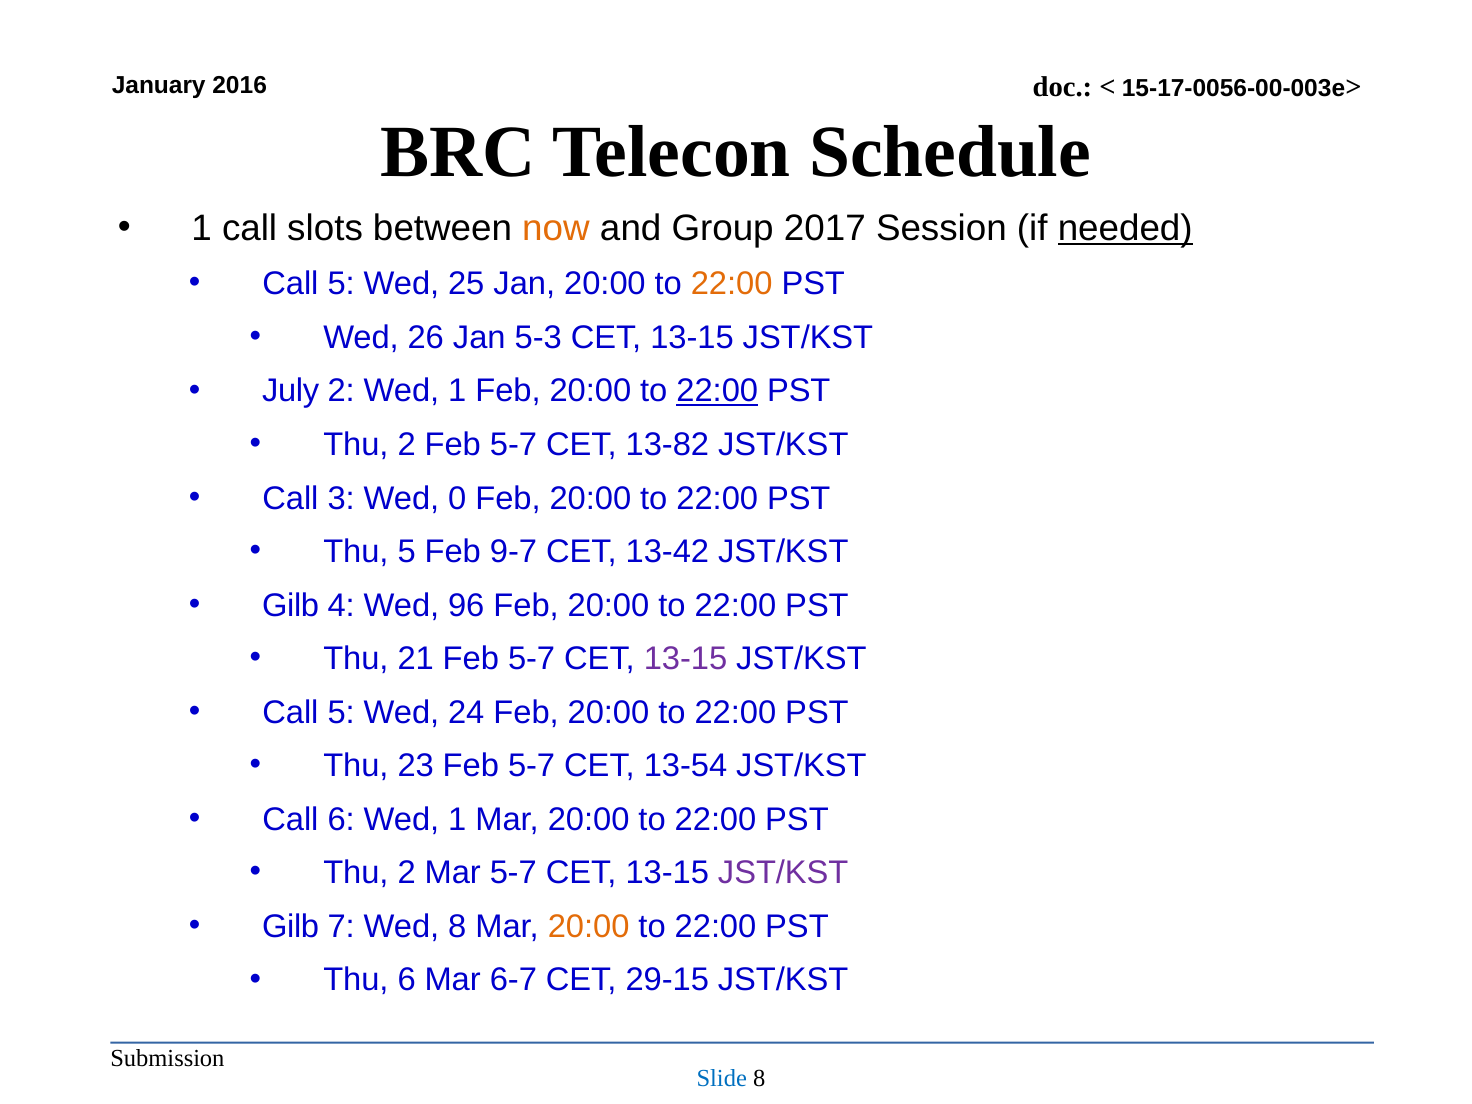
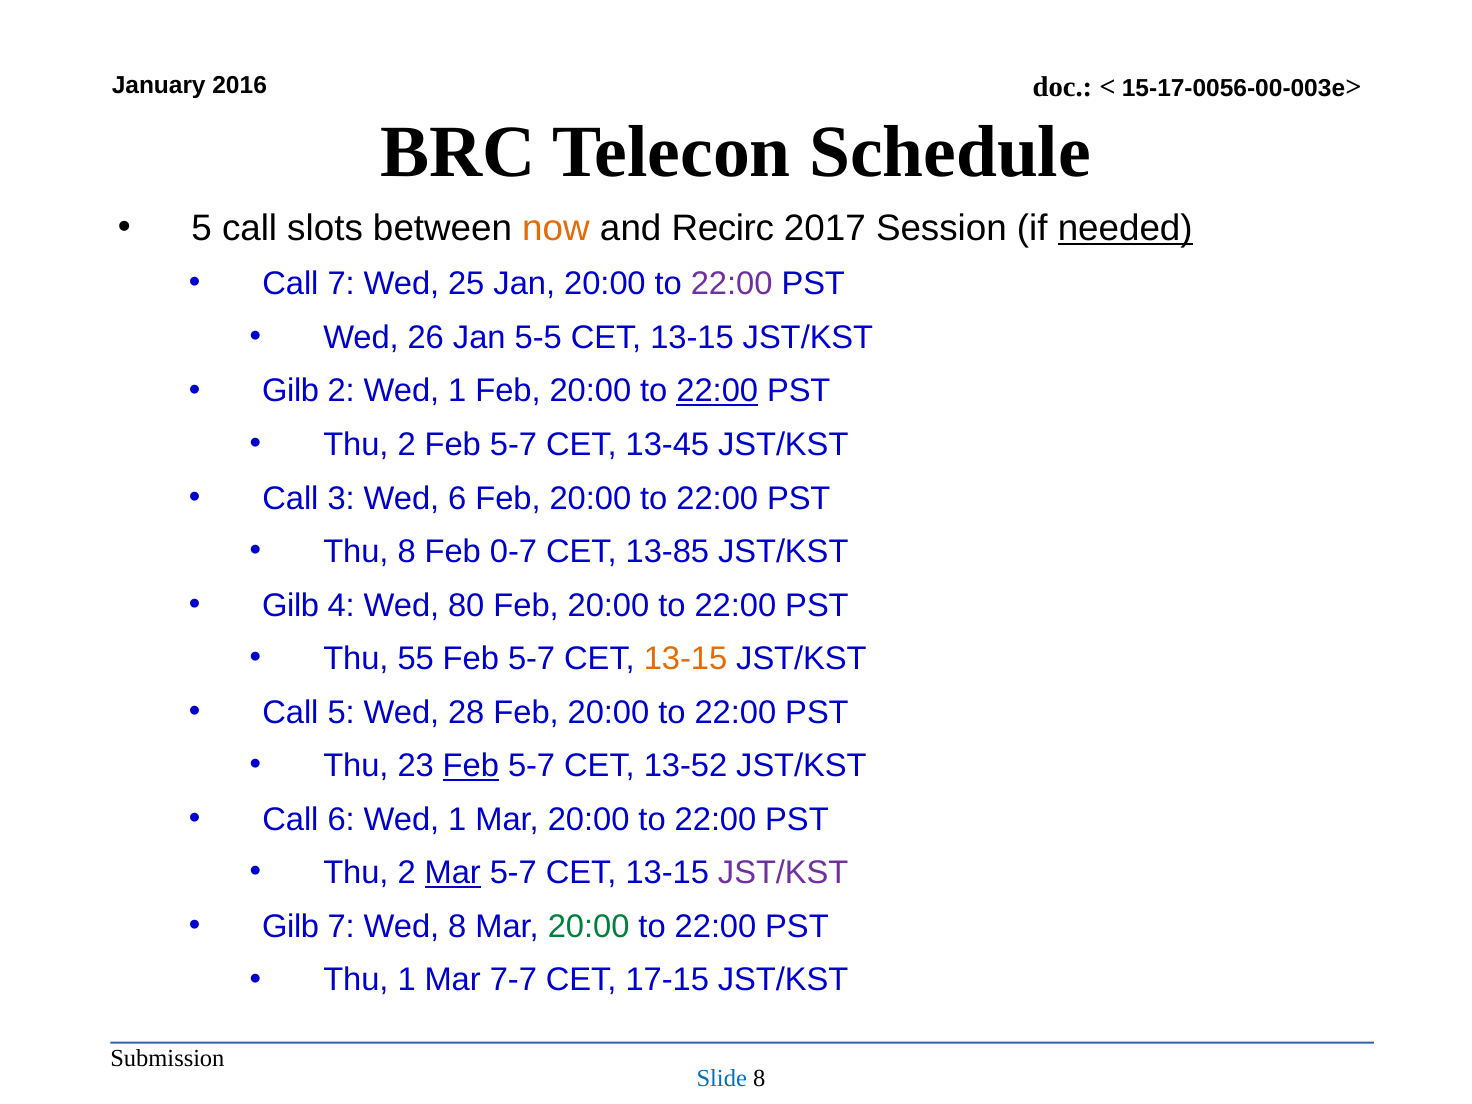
1: 1 -> 5 (202, 228)
Group: Group -> Recirc (723, 228)
5: 5 -> 7 (341, 284)
22:00 colour: orange -> purple (732, 284)
5-3: 5-3 -> 5-5 (538, 338)
July: July -> Gilb (291, 391)
13-82: 13-82 -> 13-45 (667, 445)
Wed 0: 0 -> 6 (457, 498)
Thu 5: 5 -> 8 (407, 552)
9-7: 9-7 -> 0-7 (513, 552)
13-42: 13-42 -> 13-85 (667, 552)
96: 96 -> 80 (466, 605)
21: 21 -> 55 (416, 659)
13-15 colour: purple -> orange (685, 659)
24: 24 -> 28 (466, 712)
Feb underline: none -> present (471, 766)
13-54: 13-54 -> 13-52 (685, 766)
Mar underline: none -> present (453, 873)
20:00 colour: orange -> green (589, 927)
Thu 6: 6 -> 1 (407, 980)
6-7: 6-7 -> 7-7 (513, 980)
29-15: 29-15 -> 17-15 (667, 980)
